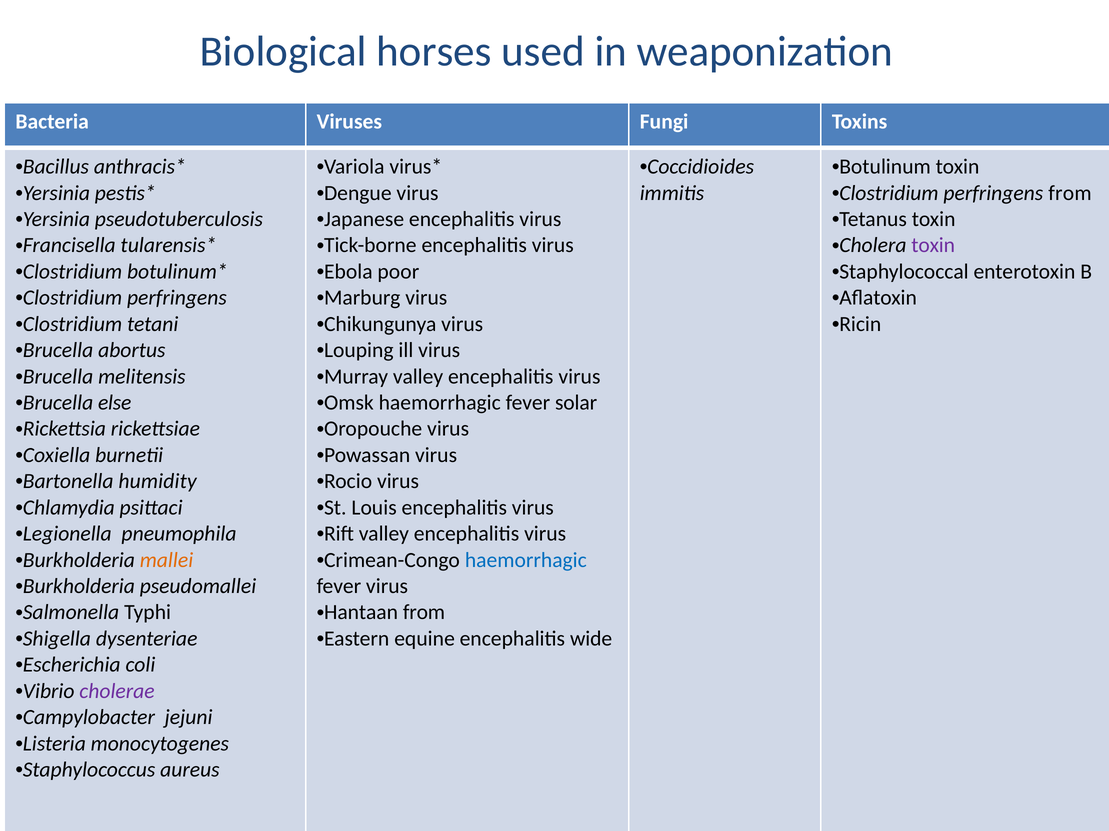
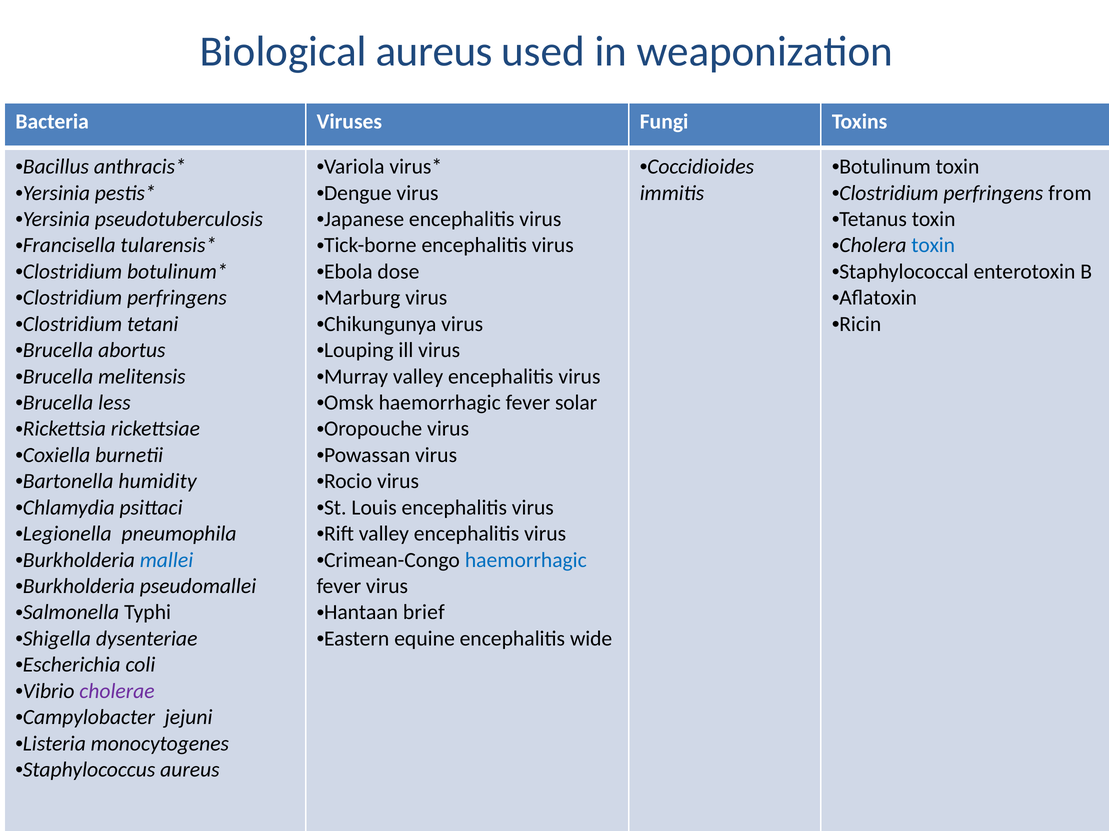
Biological horses: horses -> aureus (434, 51)
toxin colour: purple -> blue (933, 246)
poor: poor -> dose (398, 272)
else: else -> less (114, 403)
mallei colour: orange -> blue (166, 560)
Hantaan from: from -> brief (424, 613)
